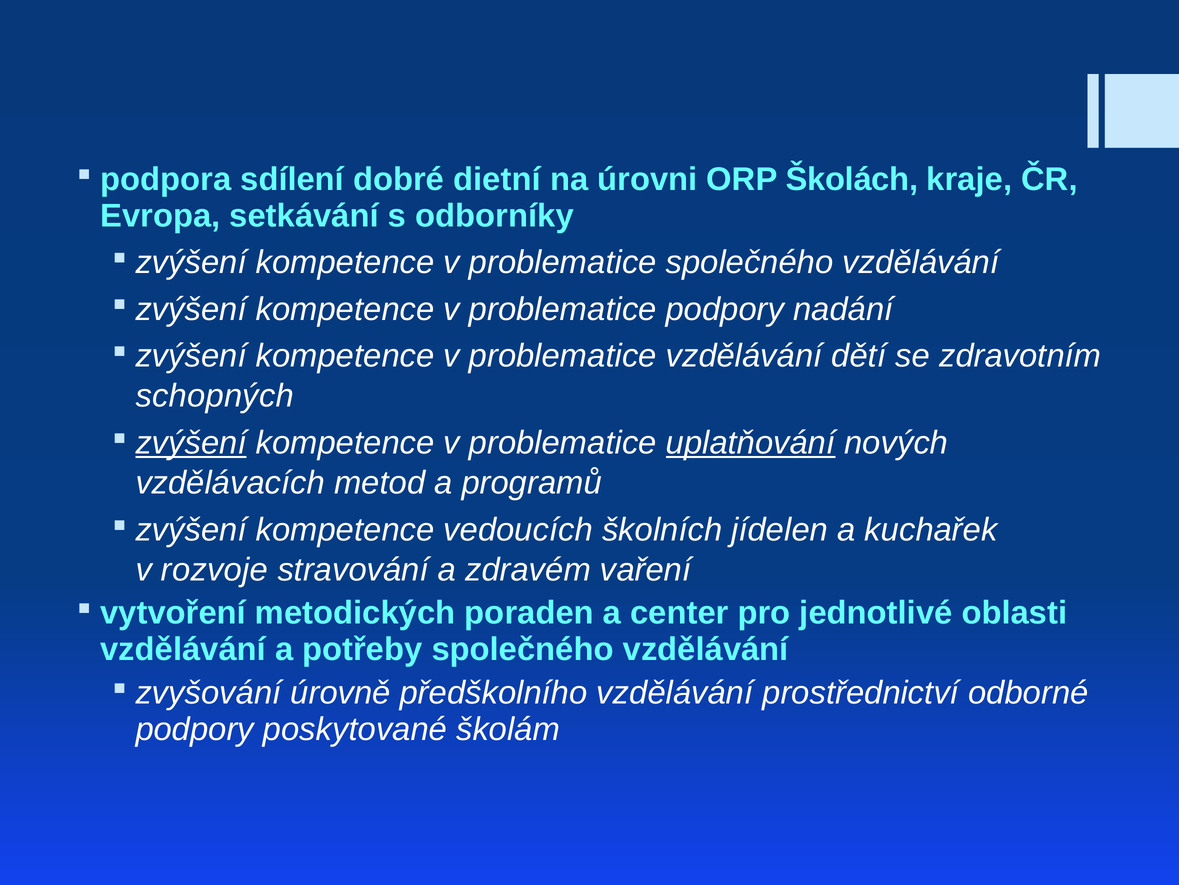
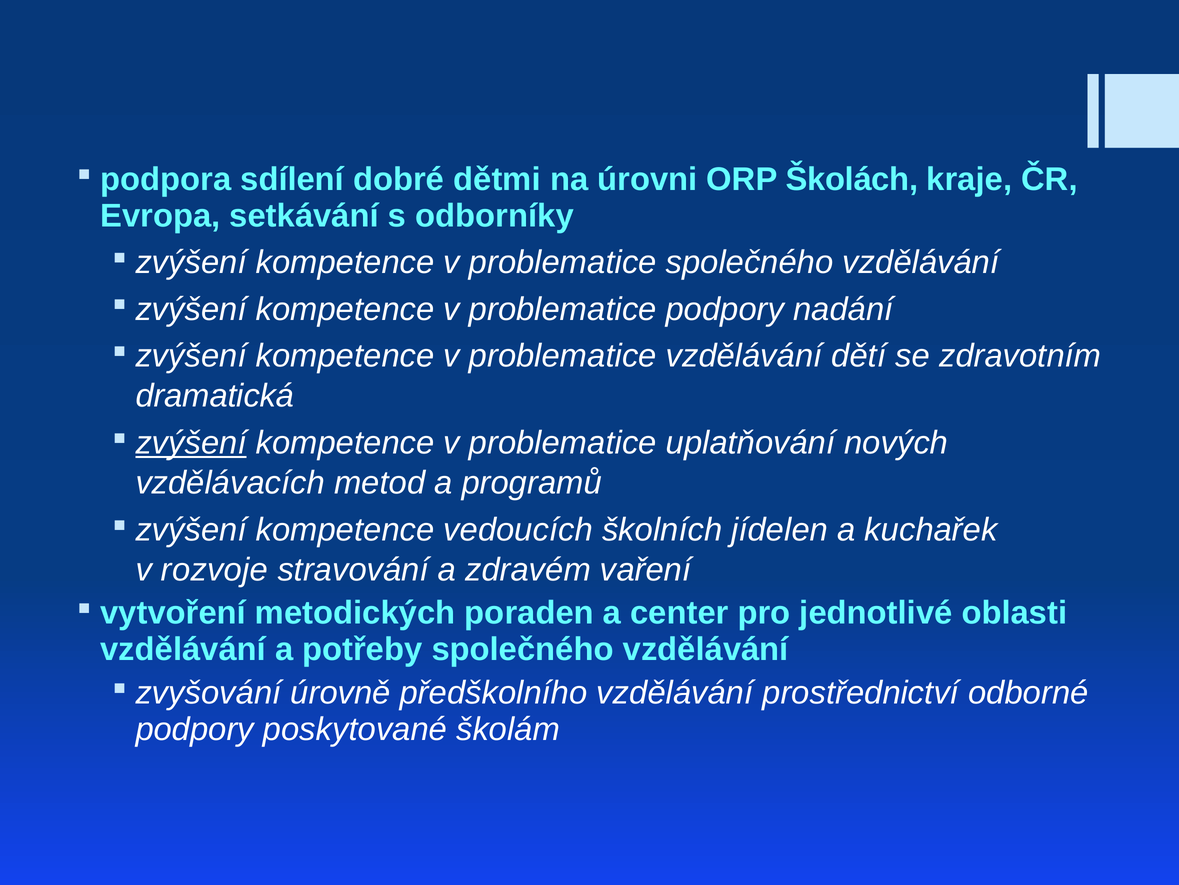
dietní: dietní -> dětmi (497, 179)
schopných: schopných -> dramatická (215, 396)
uplatňování underline: present -> none (751, 442)
